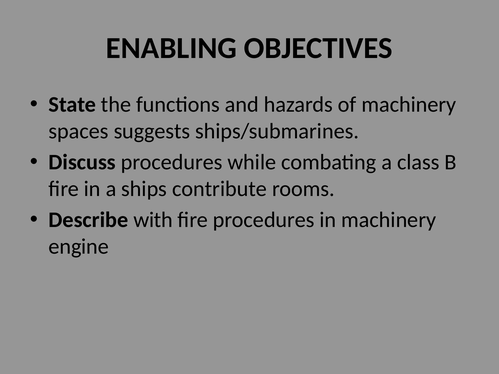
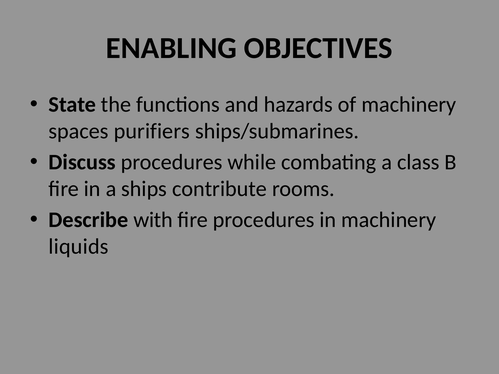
suggests: suggests -> purifiers (152, 131)
engine: engine -> liquids (79, 247)
